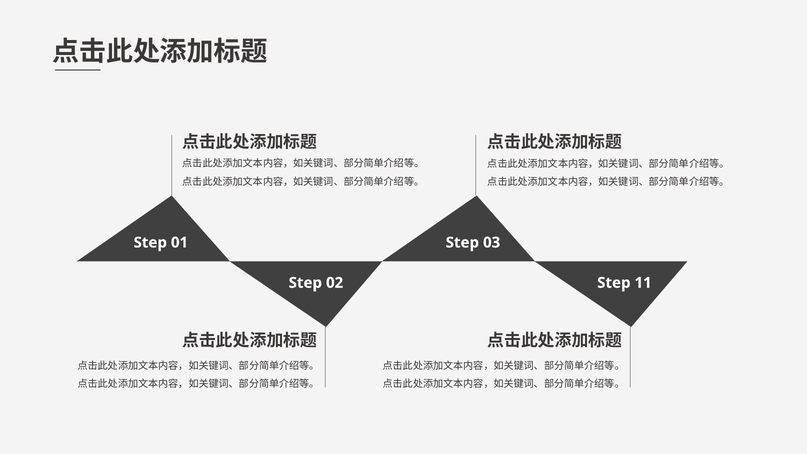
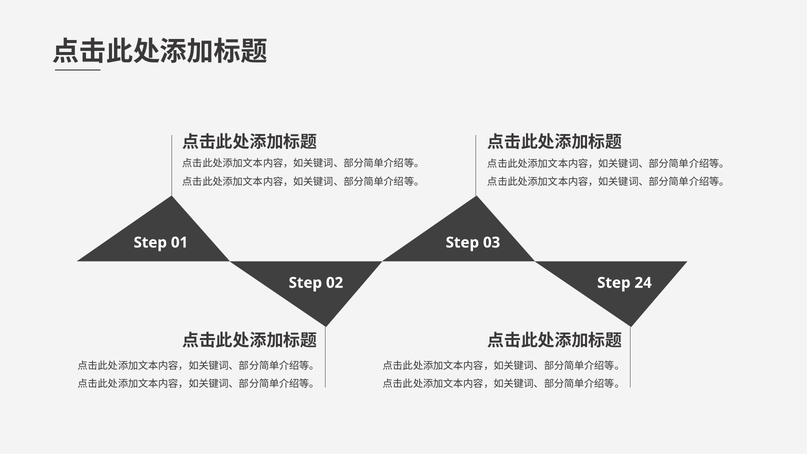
11: 11 -> 24 (643, 283)
